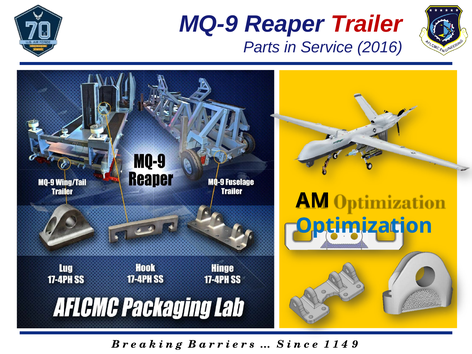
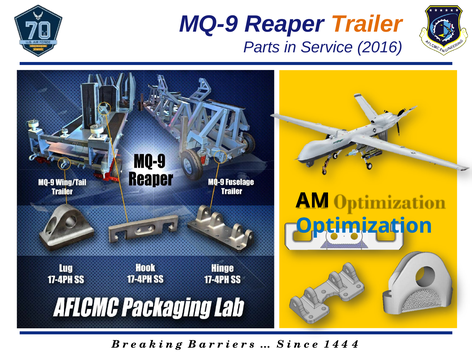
Trailer colour: red -> orange (367, 24)
1 1: 1 -> 4 (336, 344)
9: 9 -> 4 (355, 344)
